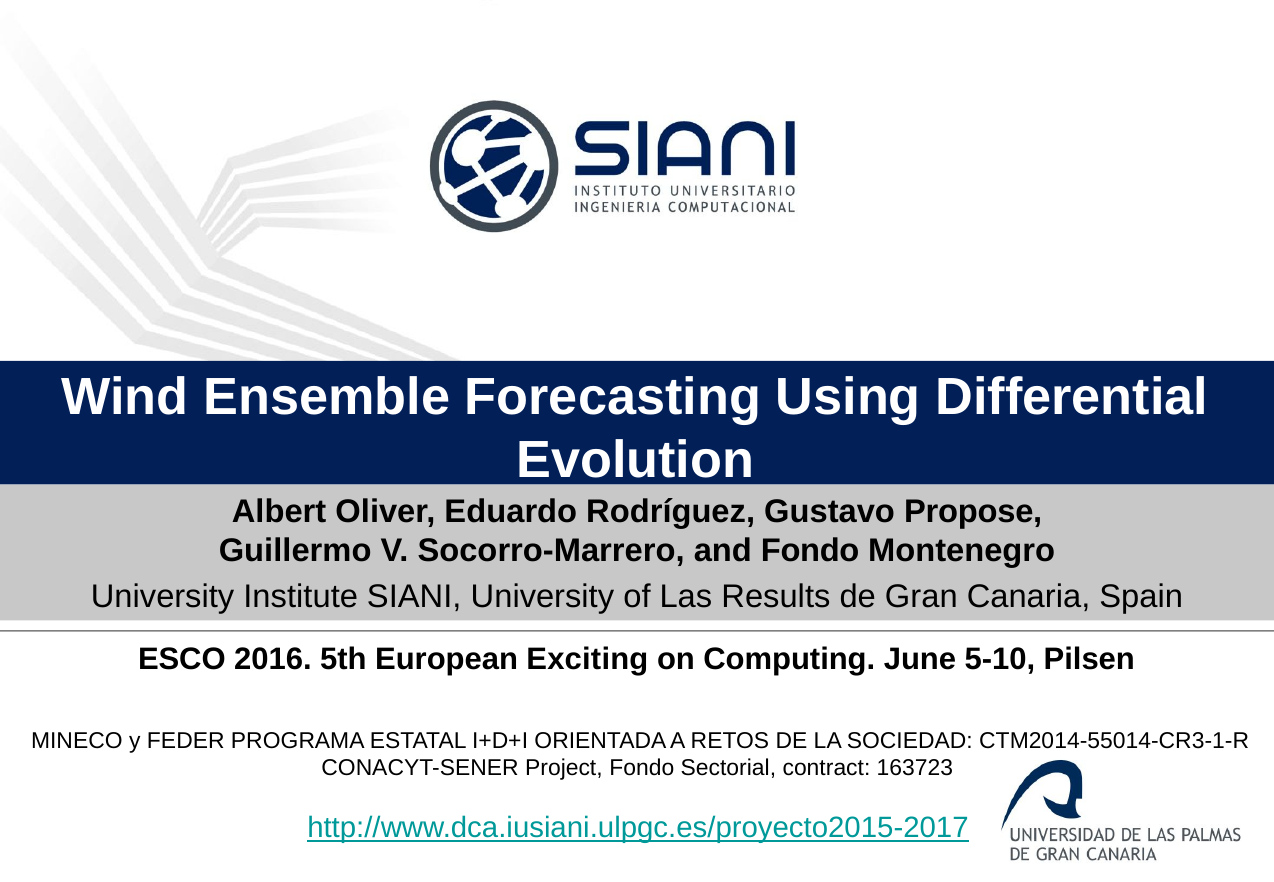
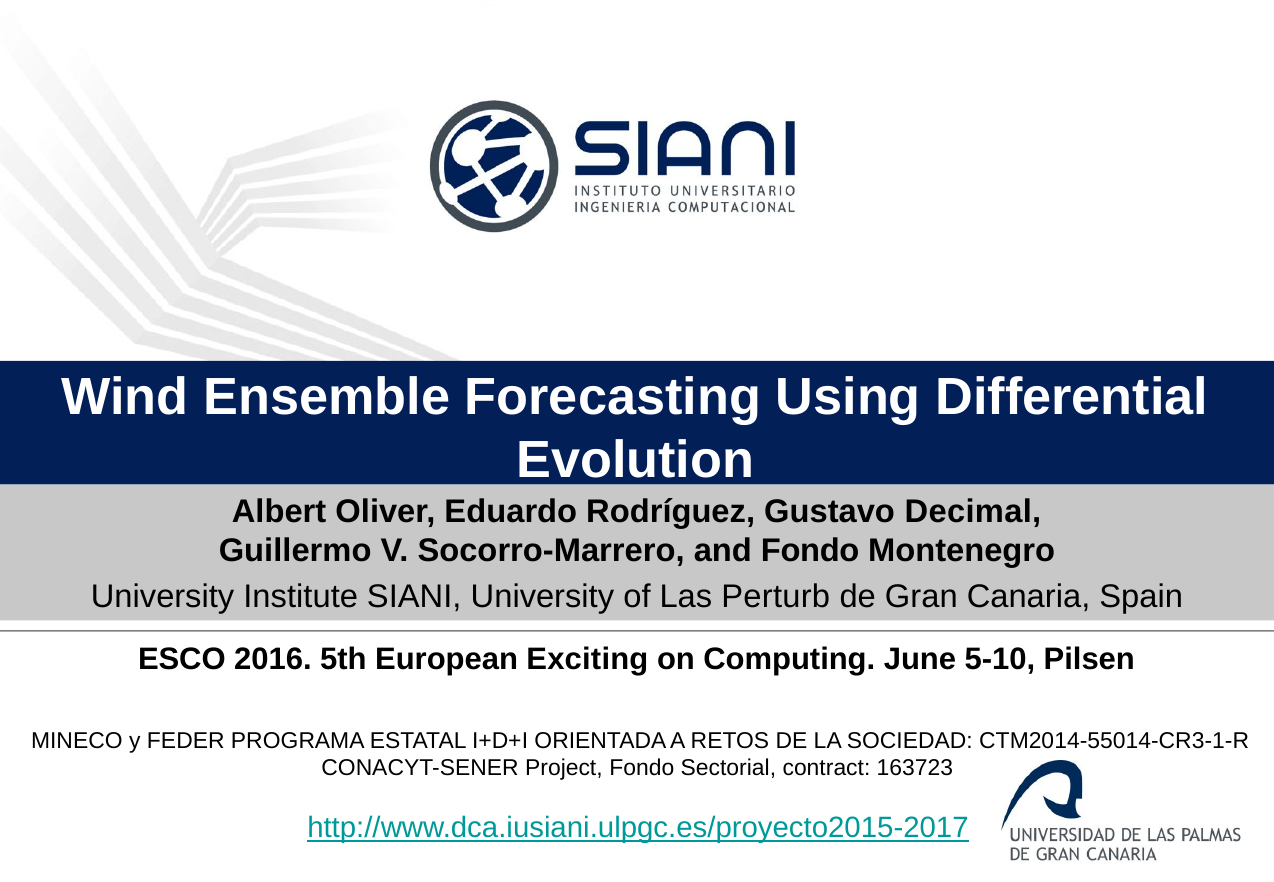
Propose: Propose -> Decimal (973, 512)
Results: Results -> Perturb (776, 597)
